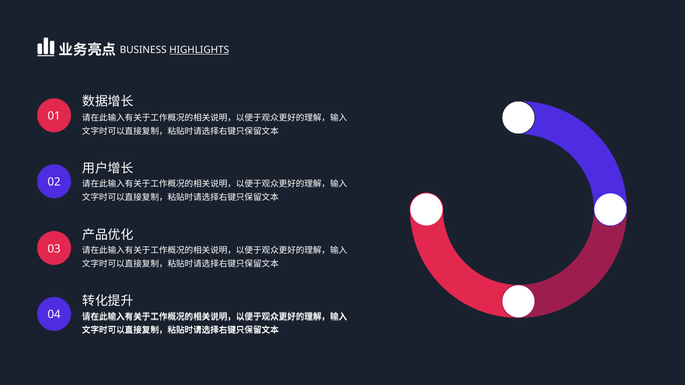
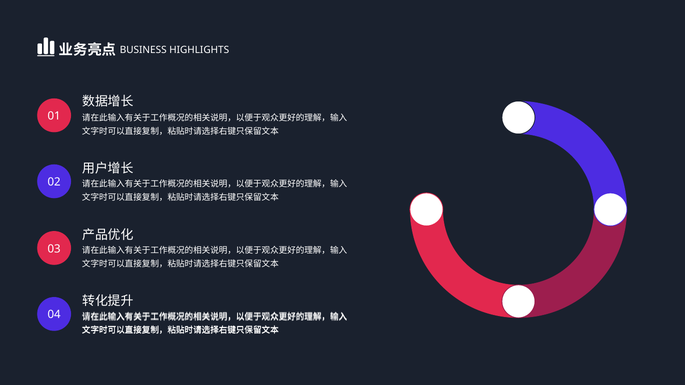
HIGHLIGHTS underline: present -> none (199, 50)
